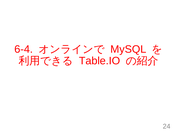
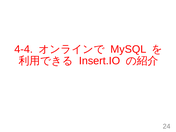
6-4: 6-4 -> 4-4 (24, 49)
Table.IO: Table.IO -> Insert.IO (100, 61)
